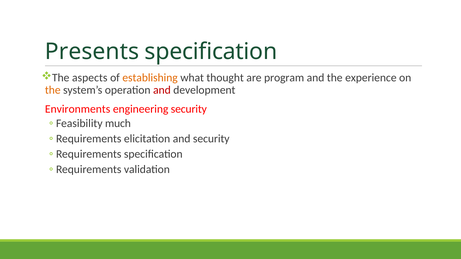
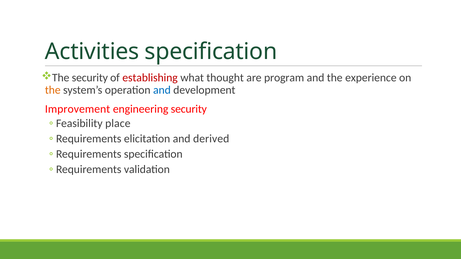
Presents: Presents -> Activities (92, 52)
The aspects: aspects -> security (90, 78)
establishing colour: orange -> red (150, 78)
and colour: red -> blue (162, 90)
Environments: Environments -> Improvement (78, 109)
much: much -> place (118, 124)
and security: security -> derived (211, 139)
